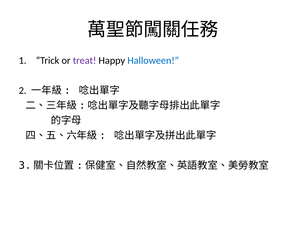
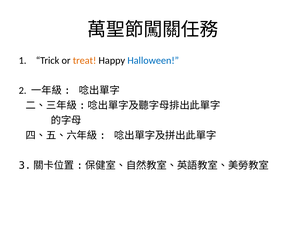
treat colour: purple -> orange (85, 60)
